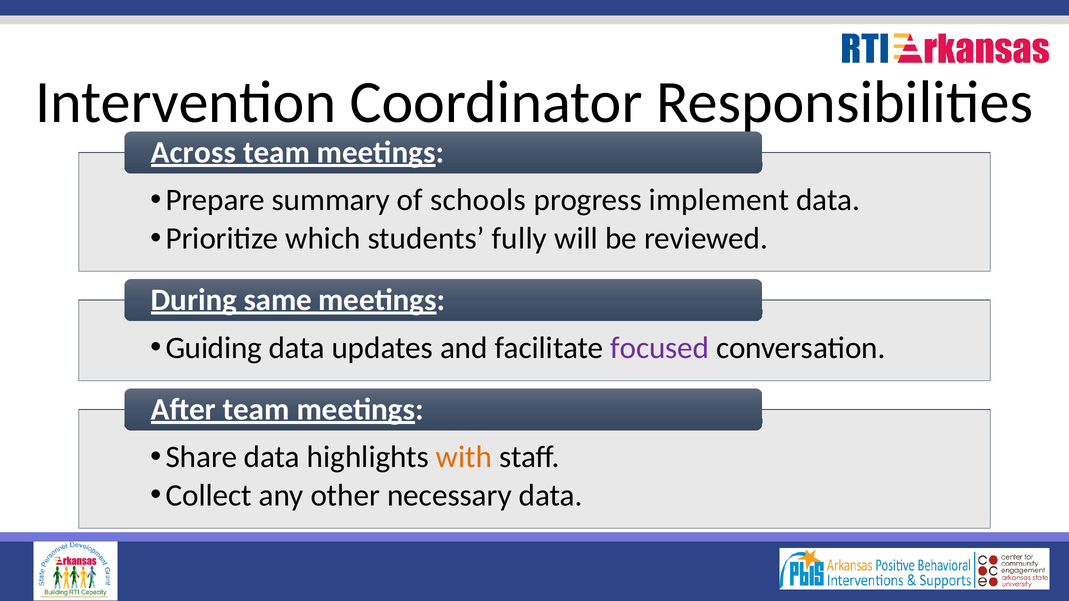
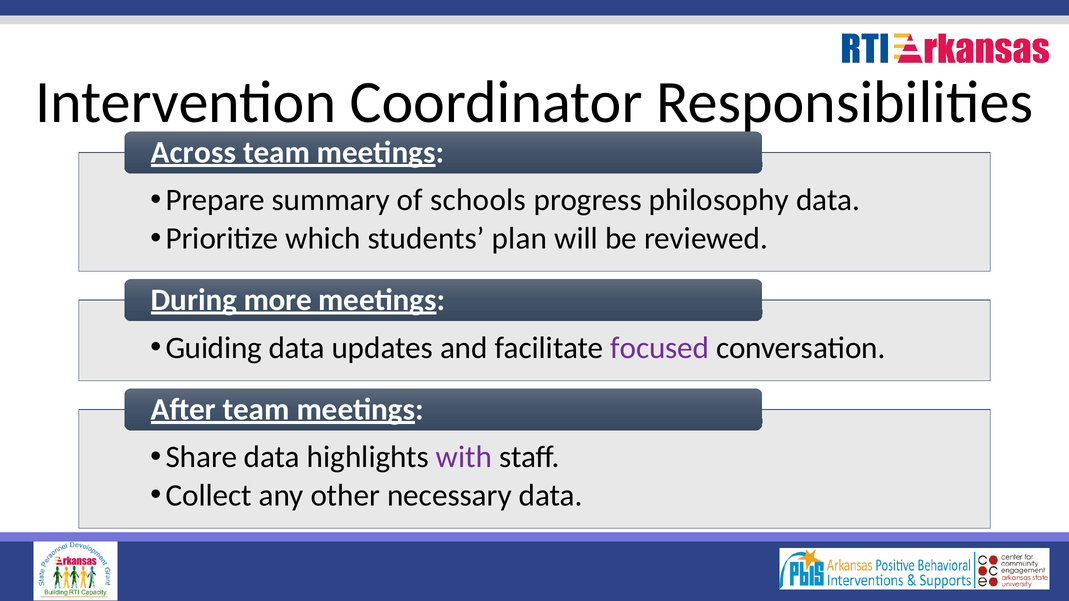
implement: implement -> philosophy (719, 200)
fully: fully -> plan (519, 239)
same: same -> more (278, 300)
with colour: orange -> purple (464, 457)
